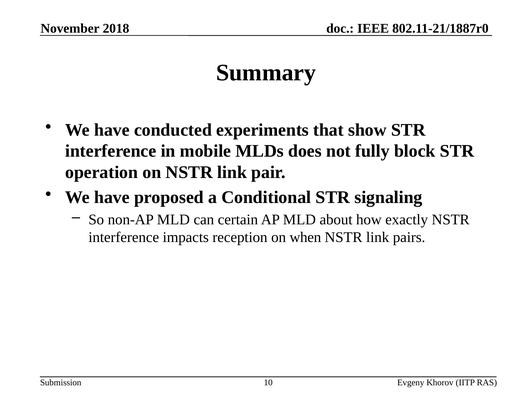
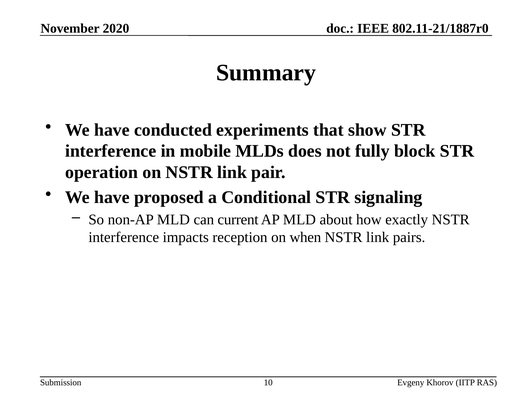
2018: 2018 -> 2020 (116, 28)
certain: certain -> current (238, 219)
